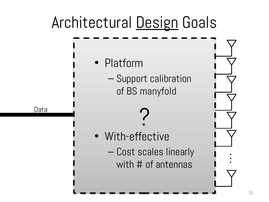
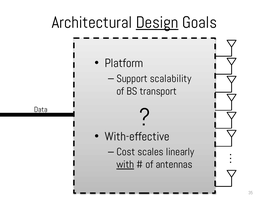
calibration: calibration -> scalability (171, 79)
manyfold: manyfold -> transport (158, 91)
with underline: none -> present (125, 164)
